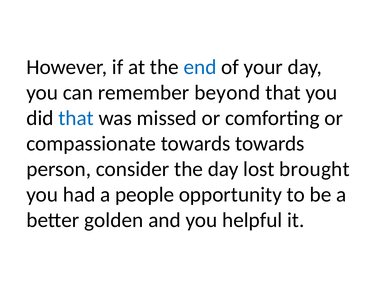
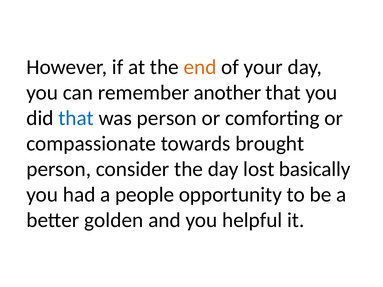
end colour: blue -> orange (200, 67)
beyond: beyond -> another (227, 93)
was missed: missed -> person (167, 118)
towards towards: towards -> brought (270, 144)
brought: brought -> basically (315, 169)
